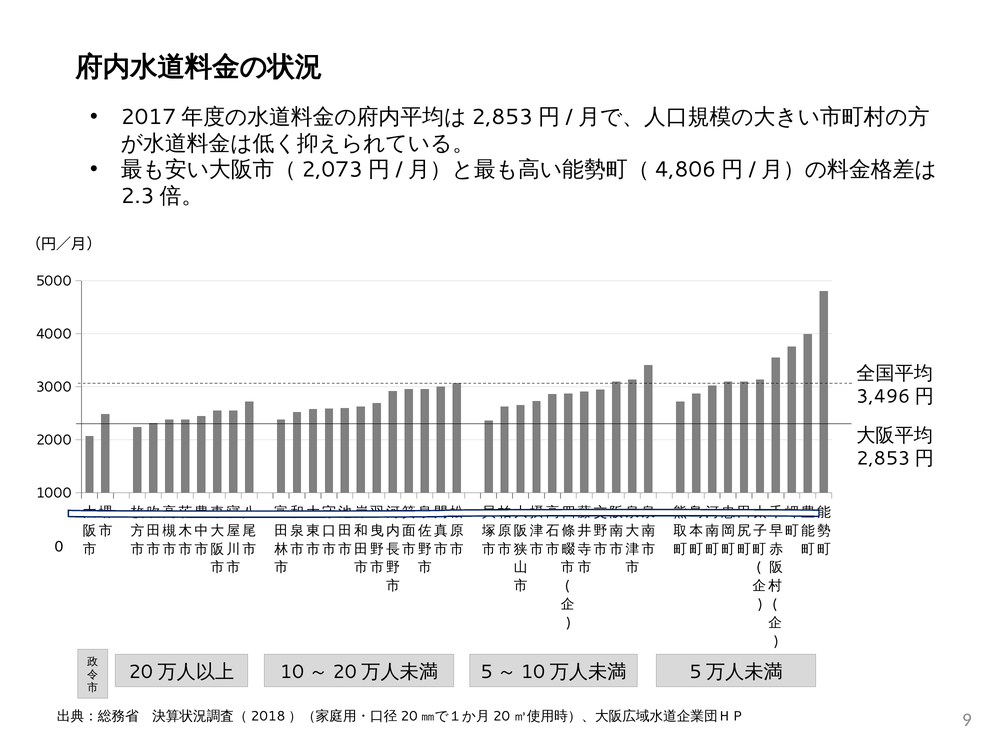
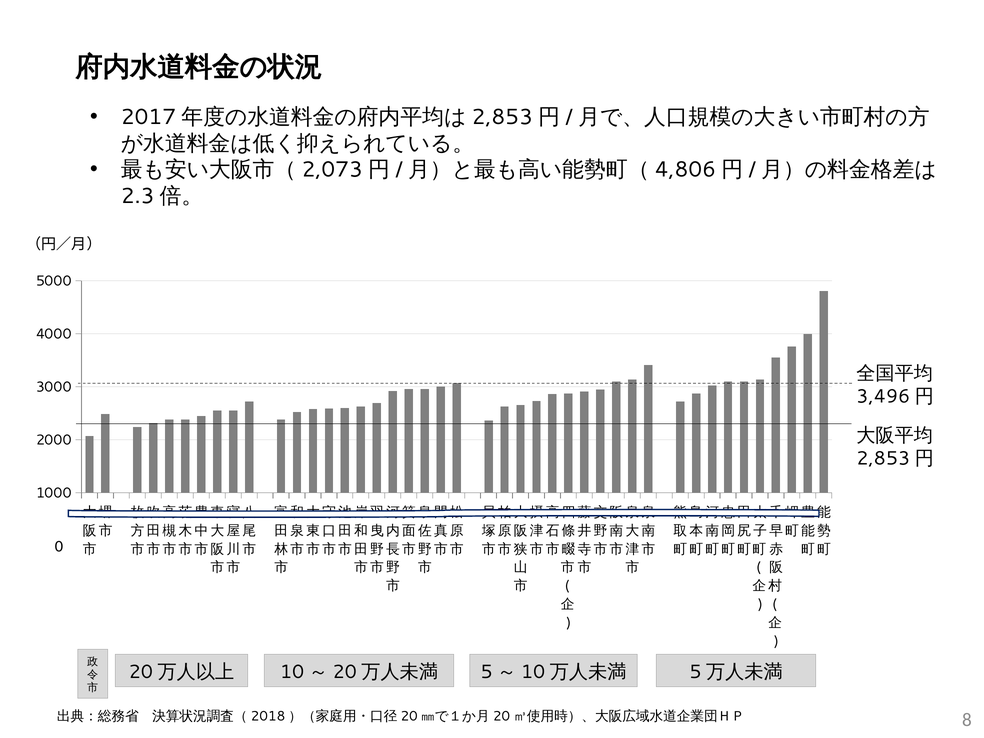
9: 9 -> 8 (967, 720)
